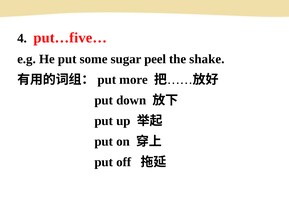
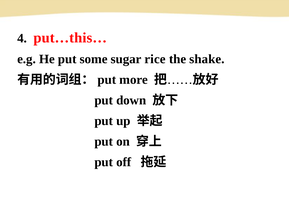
put…five…: put…five… -> put…this… (70, 38)
peel: peel -> rice (155, 59)
